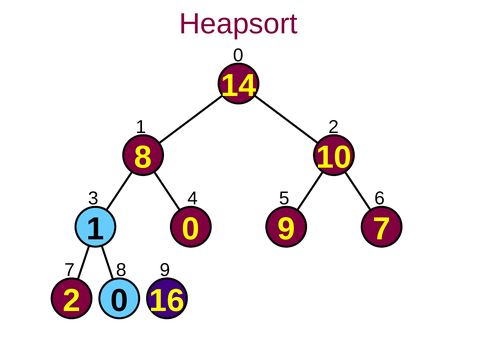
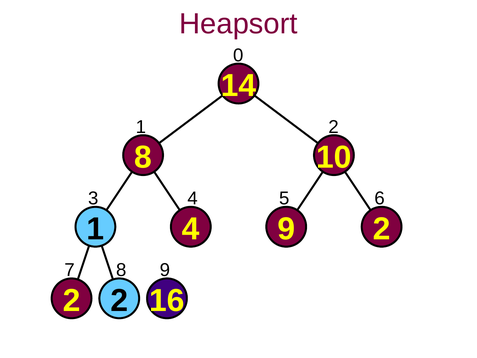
1 0: 0 -> 4 (191, 229)
9 7: 7 -> 2 (382, 229)
2 0: 0 -> 2 (119, 300)
